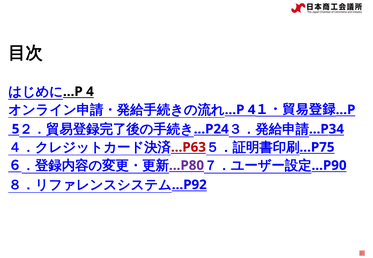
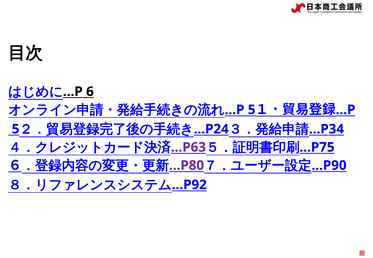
4: 4 -> 6 (90, 92)
4: 4 -> 5 (252, 110)
…P63 colour: red -> purple (188, 147)
